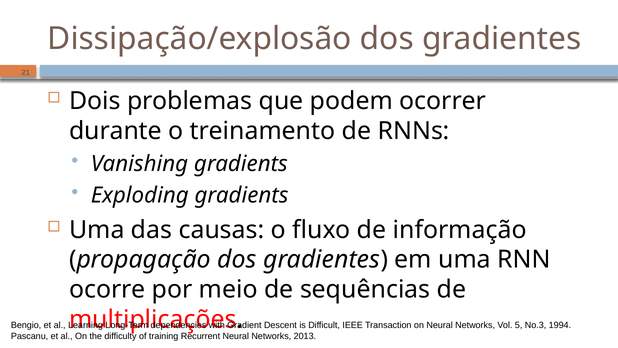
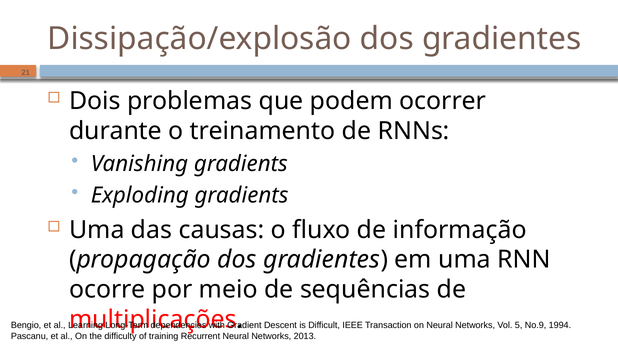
No.3: No.3 -> No.9 (536, 325)
